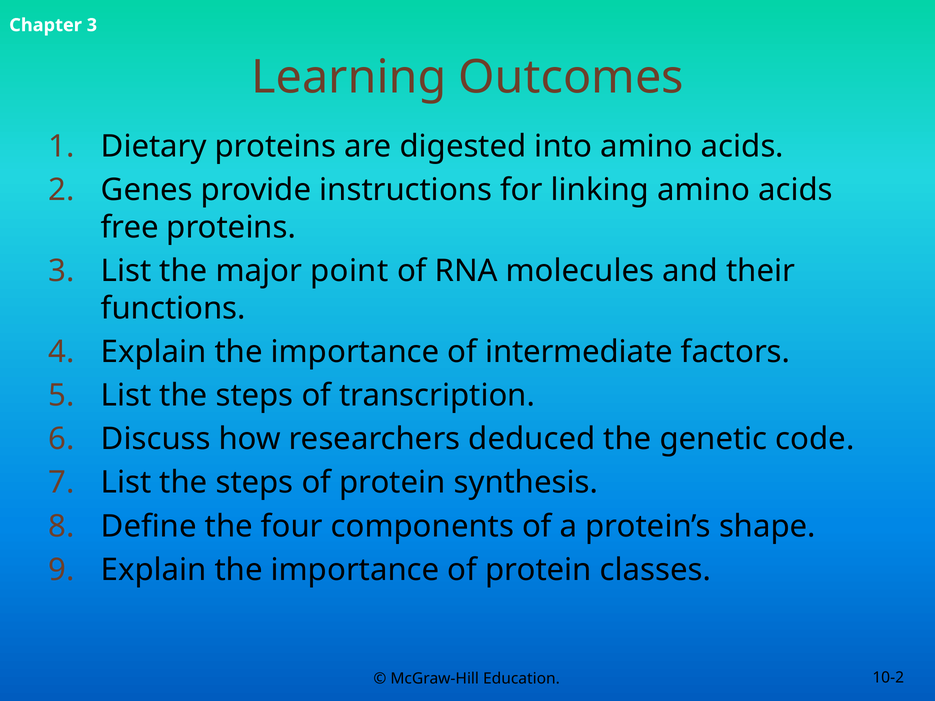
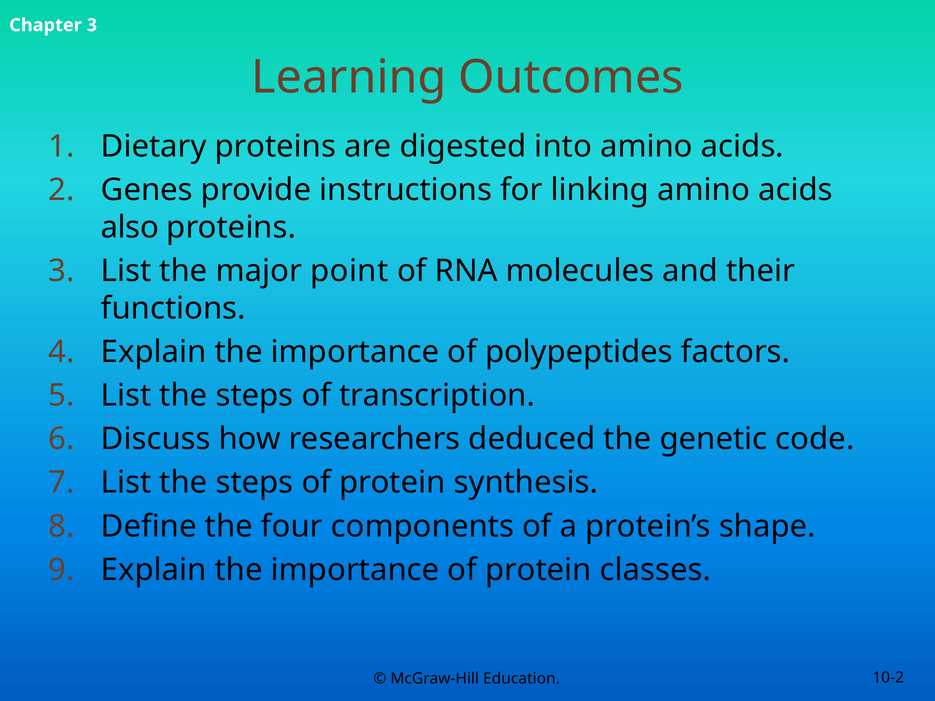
free: free -> also (130, 227)
intermediate: intermediate -> polypeptides (579, 352)
